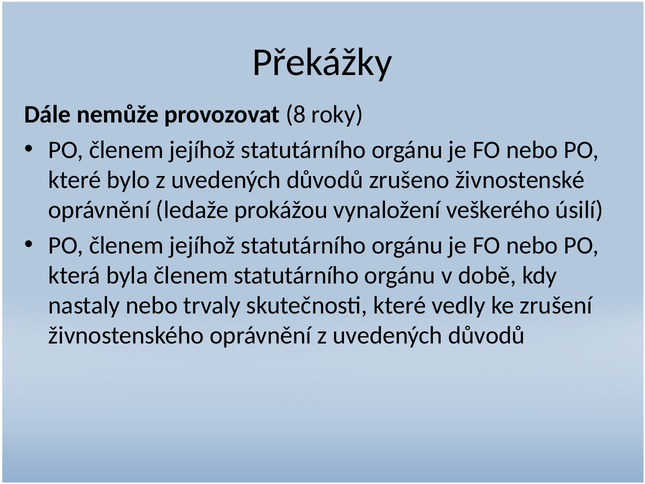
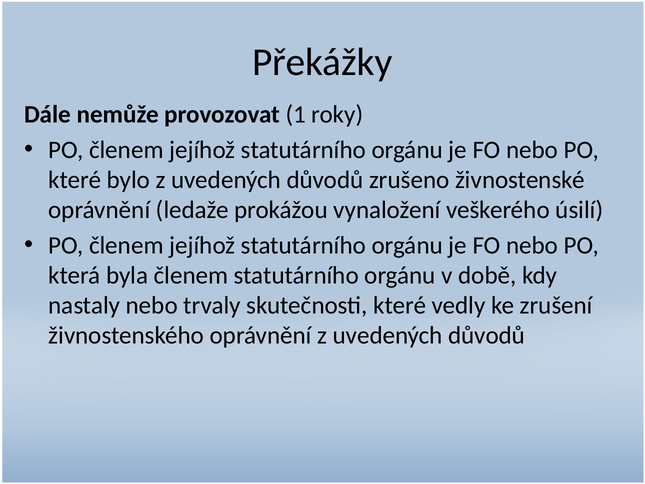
8: 8 -> 1 (296, 115)
